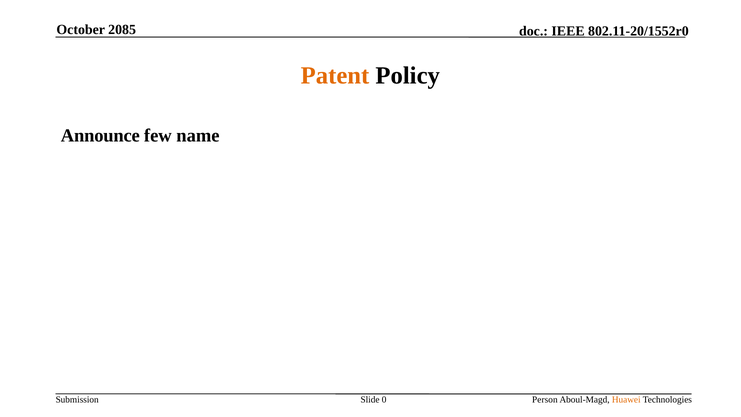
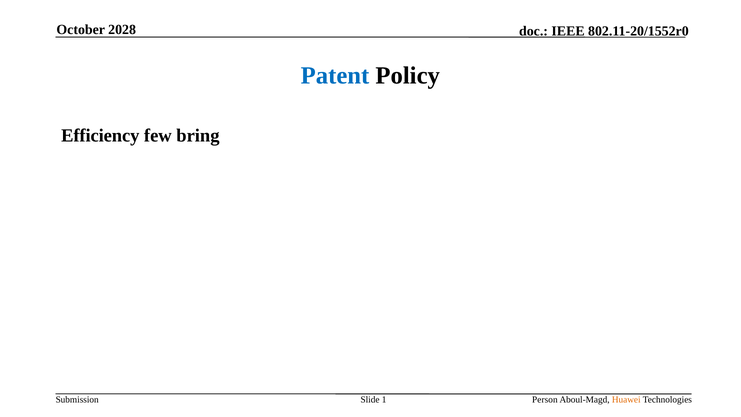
2085: 2085 -> 2028 (122, 29)
Patent colour: orange -> blue (335, 76)
Announce: Announce -> Efficiency (100, 136)
name: name -> bring (198, 136)
0: 0 -> 1 (384, 400)
